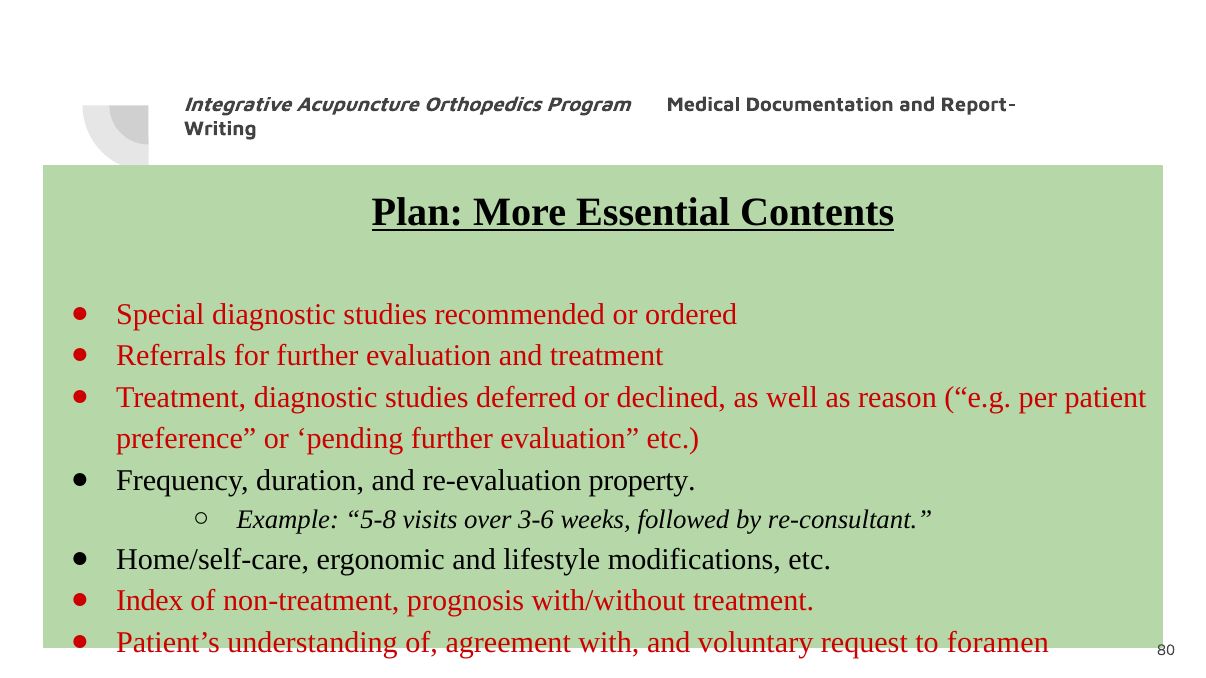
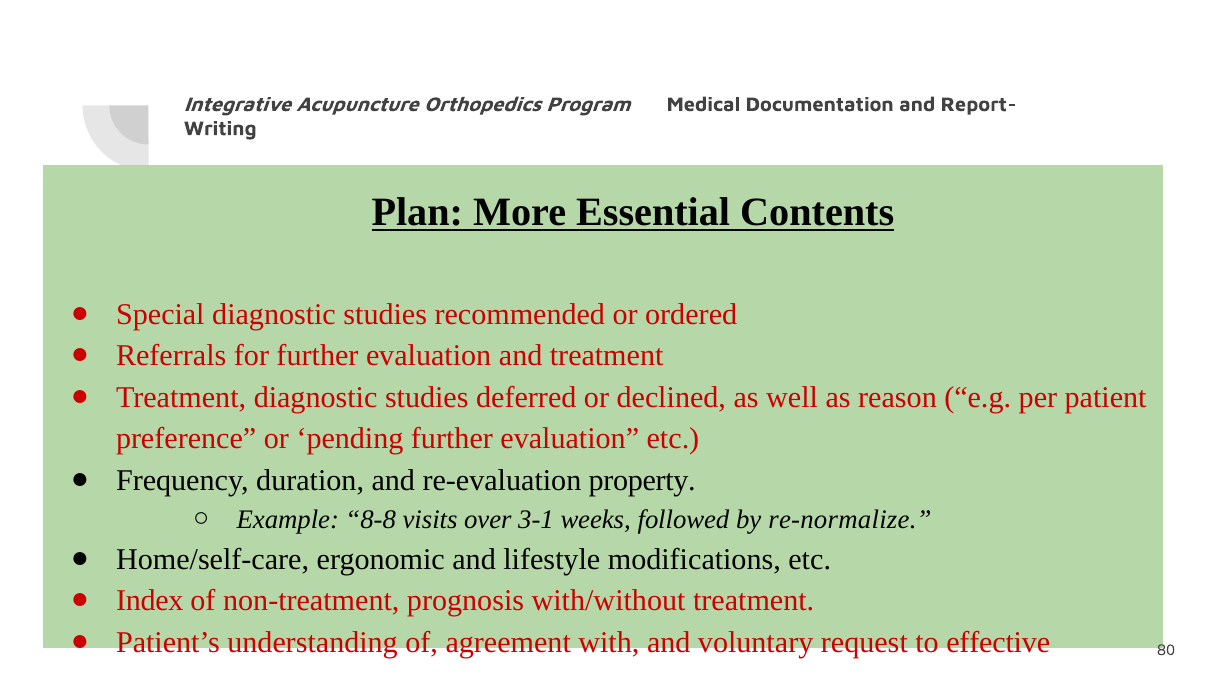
5-8: 5-8 -> 8-8 (371, 520)
3-6: 3-6 -> 3-1 (536, 520)
re-consultant: re-consultant -> re-normalize (850, 520)
foramen: foramen -> effective (998, 643)
